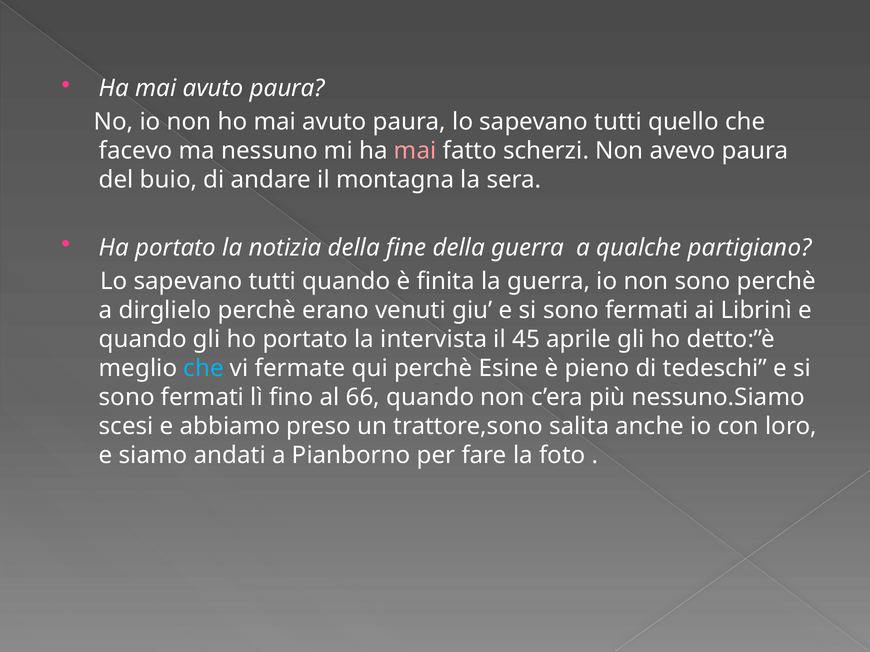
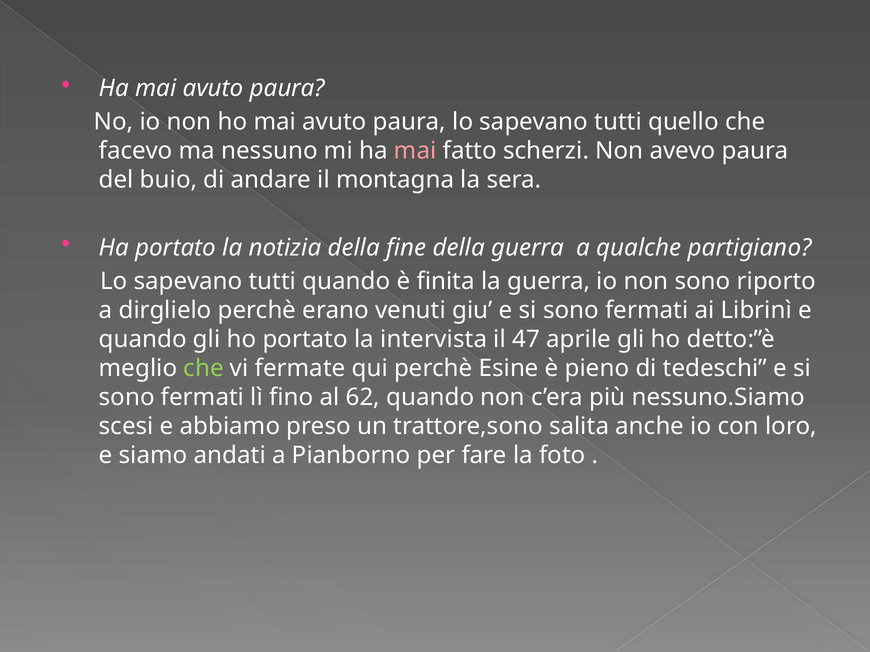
sono perchè: perchè -> riporto (776, 282)
45: 45 -> 47 (526, 340)
che colour: light blue -> light green (204, 369)
66: 66 -> 62 (363, 398)
